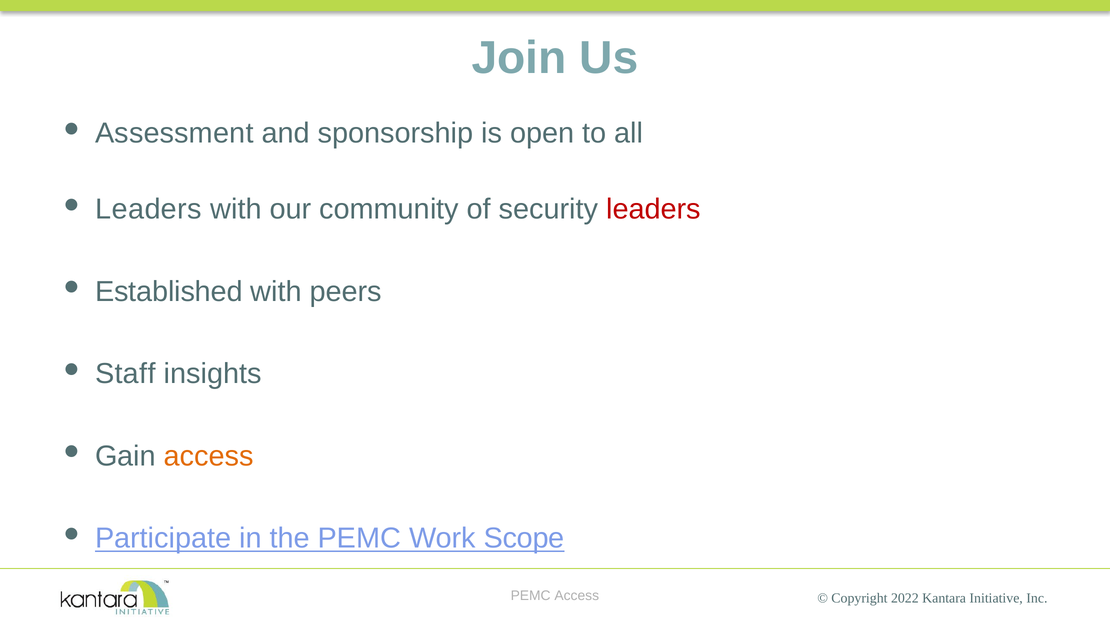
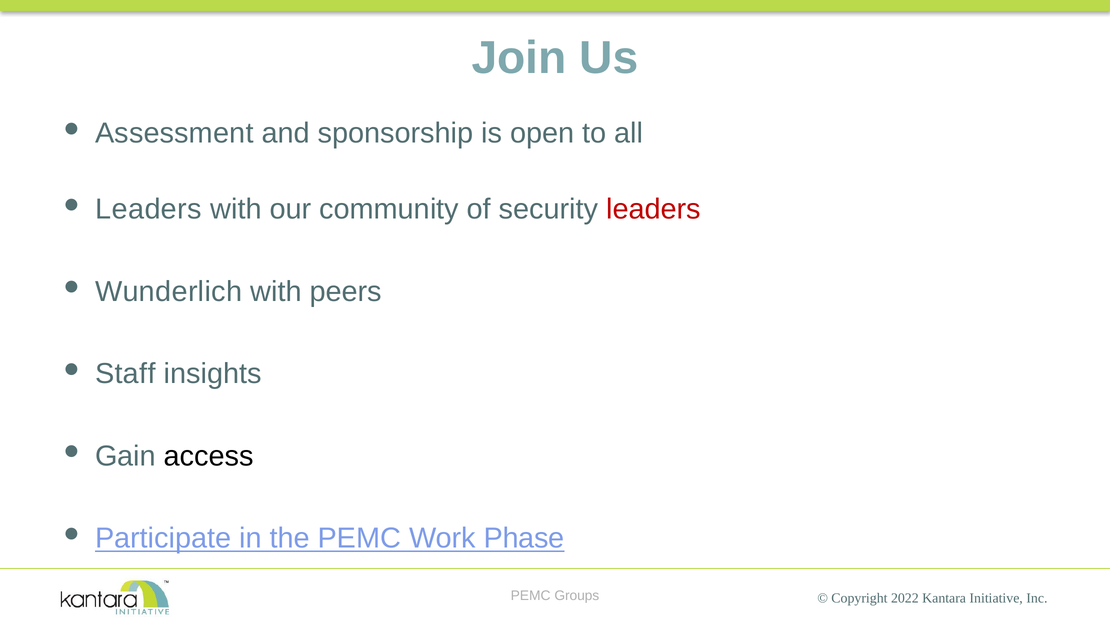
Established: Established -> Wunderlich (169, 292)
access colour: orange -> black (209, 456)
Scope: Scope -> Phase (524, 539)
PEMC Access: Access -> Groups (577, 596)
